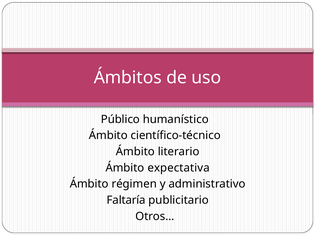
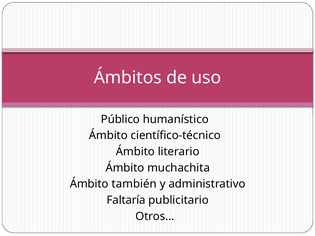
expectativa: expectativa -> muchachita (179, 168)
régimen: régimen -> también (134, 184)
